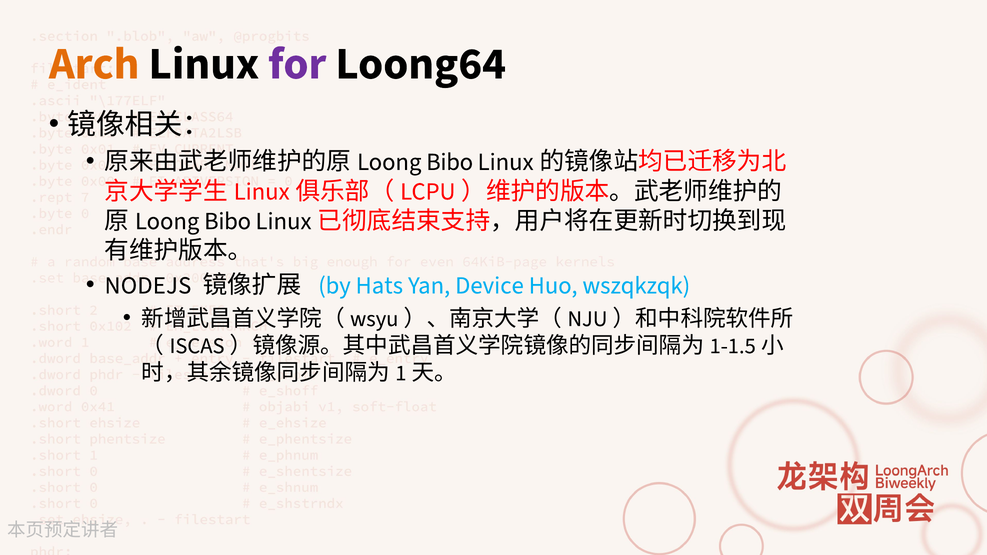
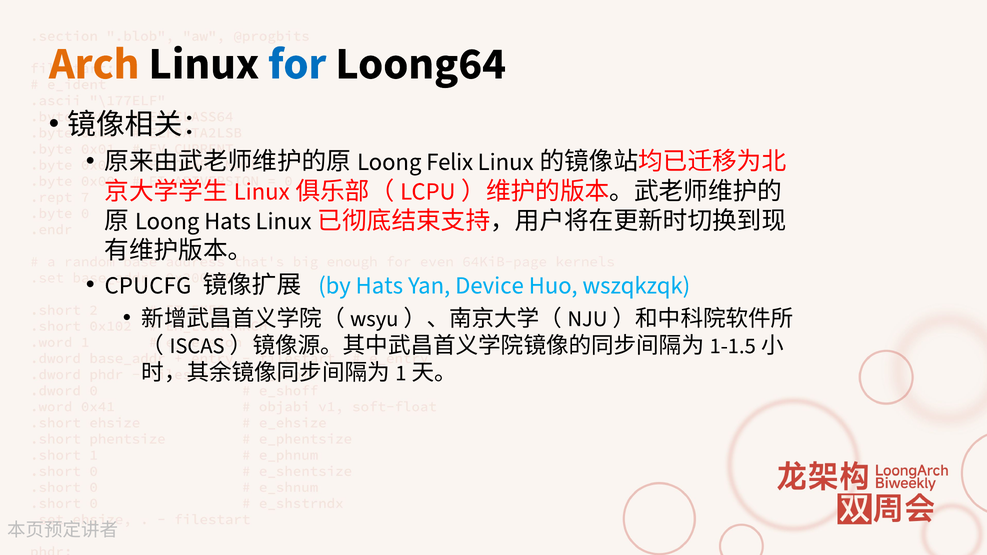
for colour: purple -> blue (297, 64)
Bibo: Bibo -> Felix (450, 162)
Bibo: Bibo -> Hats (228, 221)
NODEJS: NODEJS -> CPUCFG (148, 285)
